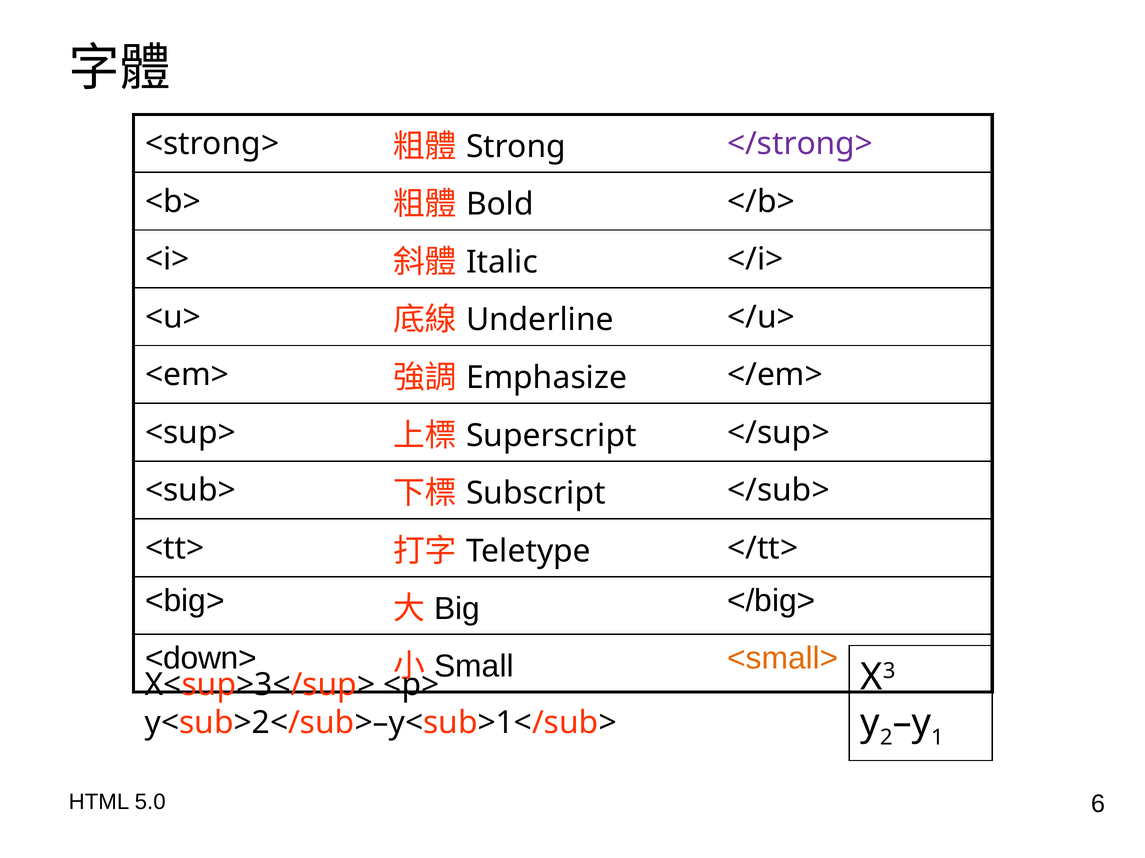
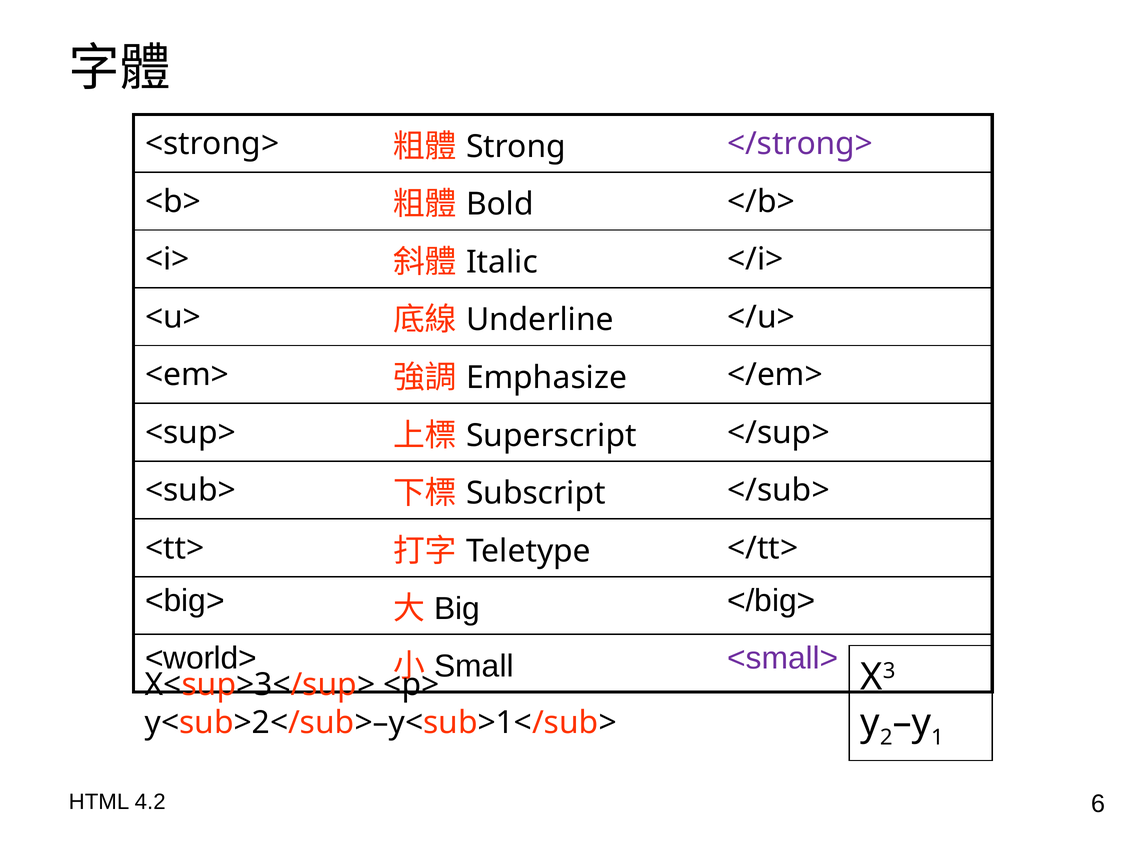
<down>: <down> -> <world> (201, 659)
<small> colour: orange -> purple (783, 659)
5.0: 5.0 -> 4.2 (150, 803)
